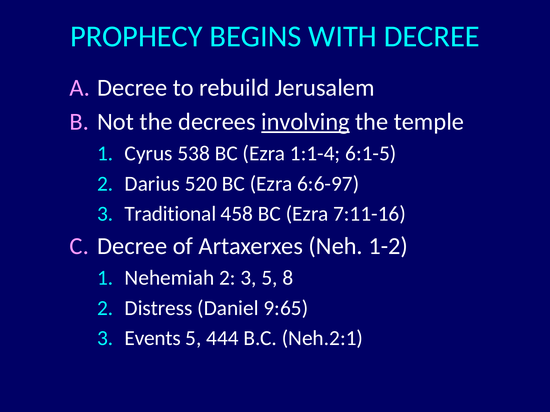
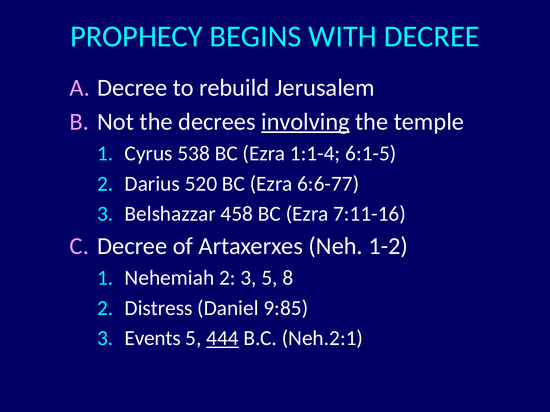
6:6-97: 6:6-97 -> 6:6-77 (328, 184)
Traditional: Traditional -> Belshazzar (170, 214)
9:65: 9:65 -> 9:85 (286, 308)
444 underline: none -> present (223, 339)
